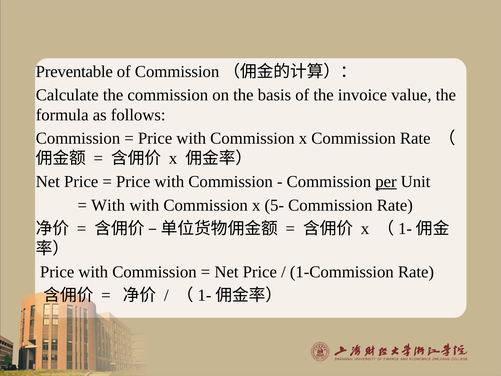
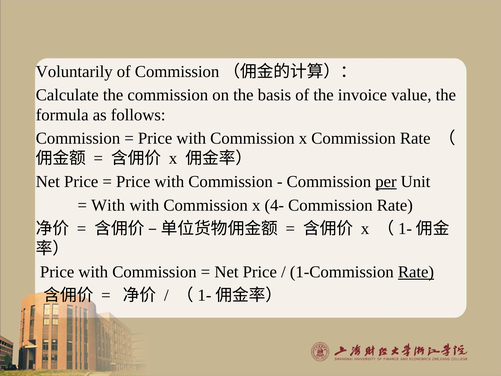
Preventable: Preventable -> Voluntarily (74, 71)
5-: 5- -> 4- (274, 205)
Rate underline: none -> present (416, 272)
